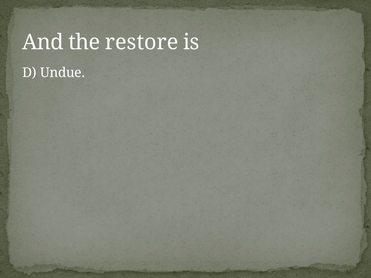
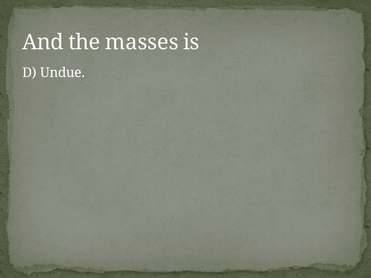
restore: restore -> masses (142, 42)
